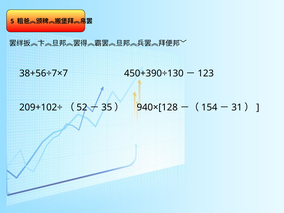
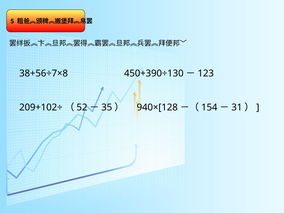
38+56÷7×7: 38+56÷7×7 -> 38+56÷7×8 (44, 73)
